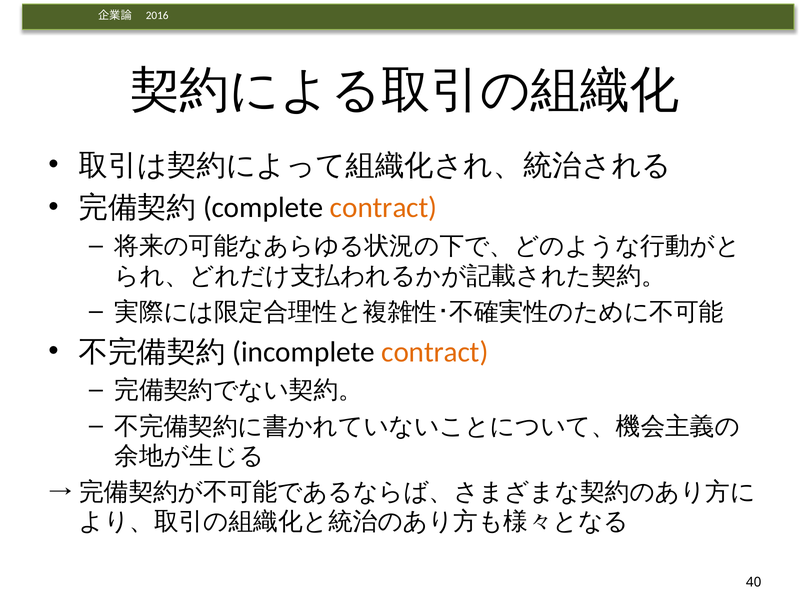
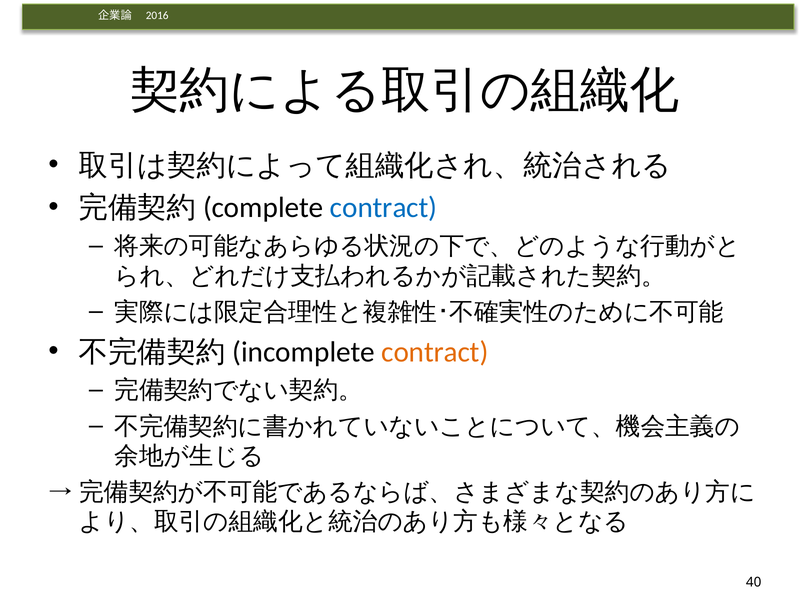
contract colour: orange -> blue (384, 208)
